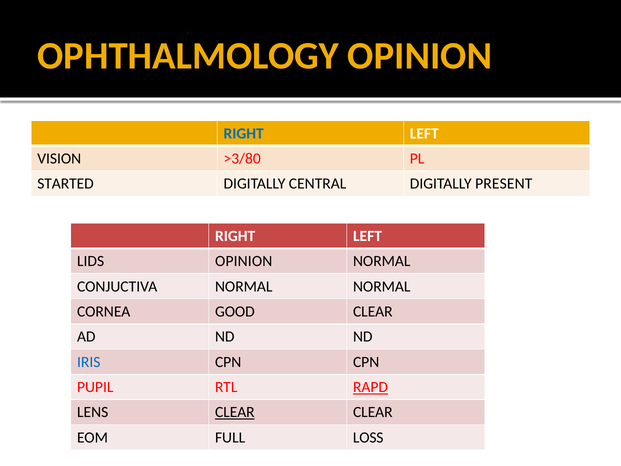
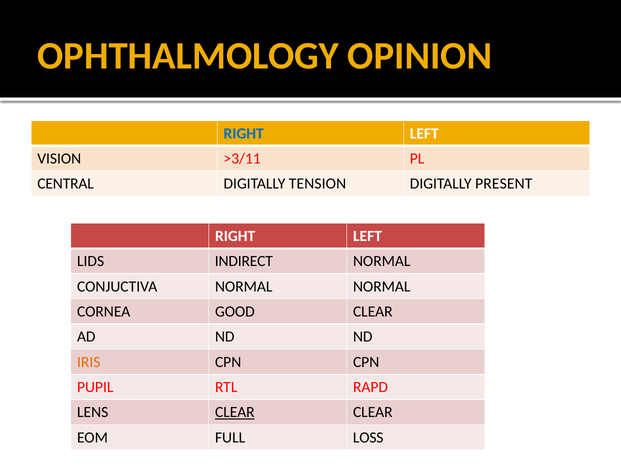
>3/80: >3/80 -> >3/11 (242, 158)
STARTED: STARTED -> CENTRAL (66, 184)
CENTRAL: CENTRAL -> TENSION (318, 184)
LIDS OPINION: OPINION -> INDIRECT (244, 261)
IRIS colour: blue -> orange (89, 362)
RAPD underline: present -> none (371, 387)
